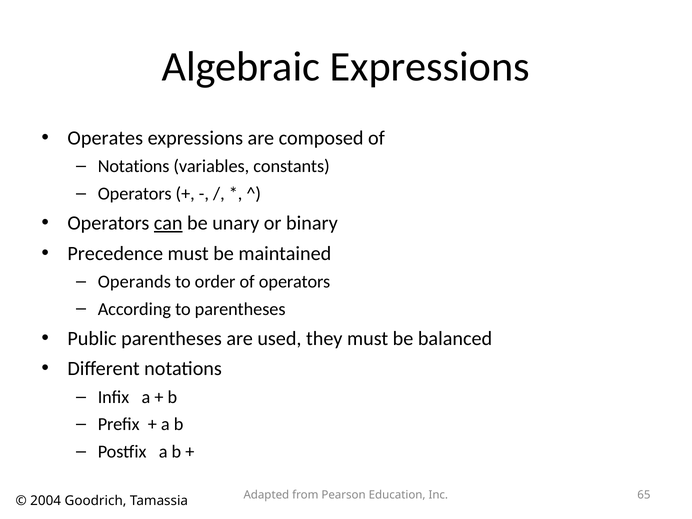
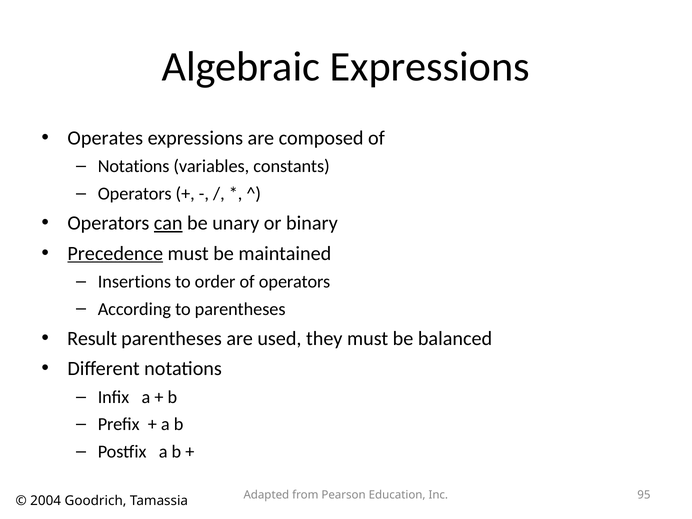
Precedence underline: none -> present (115, 253)
Operands: Operands -> Insertions (134, 282)
Public: Public -> Result (92, 338)
65: 65 -> 95 (644, 495)
